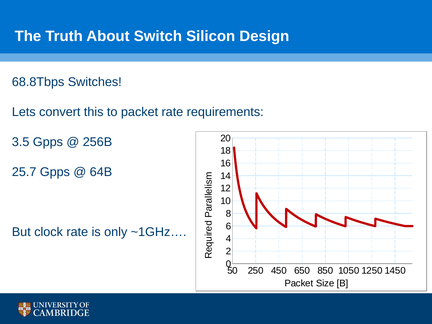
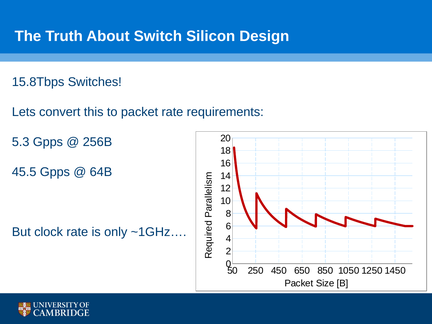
68.8Tbps: 68.8Tbps -> 15.8Tbps (38, 82)
3.5: 3.5 -> 5.3 (21, 142)
25.7: 25.7 -> 45.5 (24, 172)
